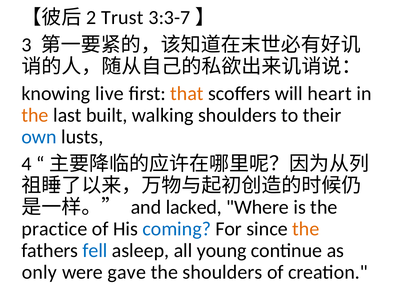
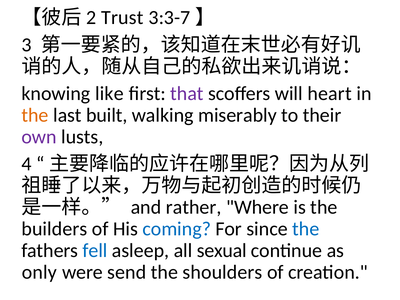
live: live -> like (109, 94)
that colour: orange -> purple (187, 94)
walking shoulders: shoulders -> miserably (237, 115)
own colour: blue -> purple (39, 137)
lacked: lacked -> rather (194, 207)
practice: practice -> builders (54, 229)
the colour: orange -> blue (306, 229)
young: young -> sexual (222, 250)
gave: gave -> send (127, 272)
